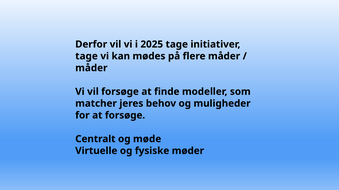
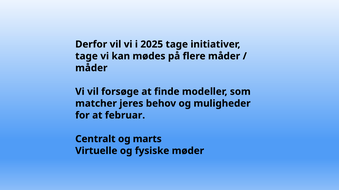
at forsøge: forsøge -> februar (125, 116)
møde: møde -> marts (147, 139)
